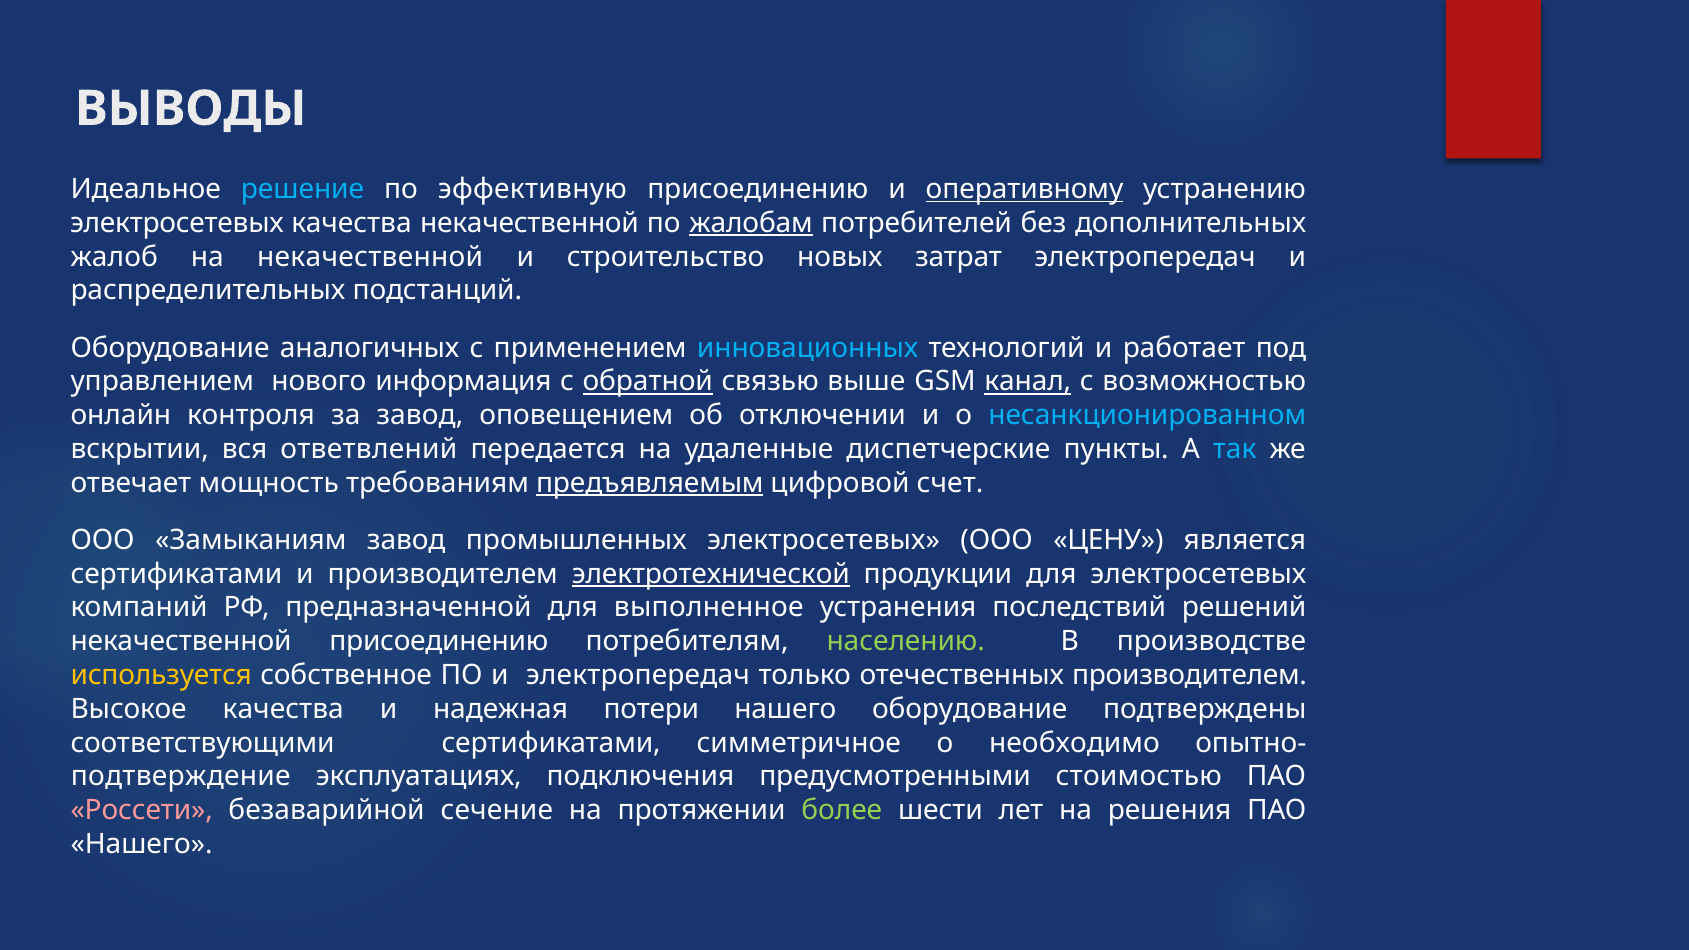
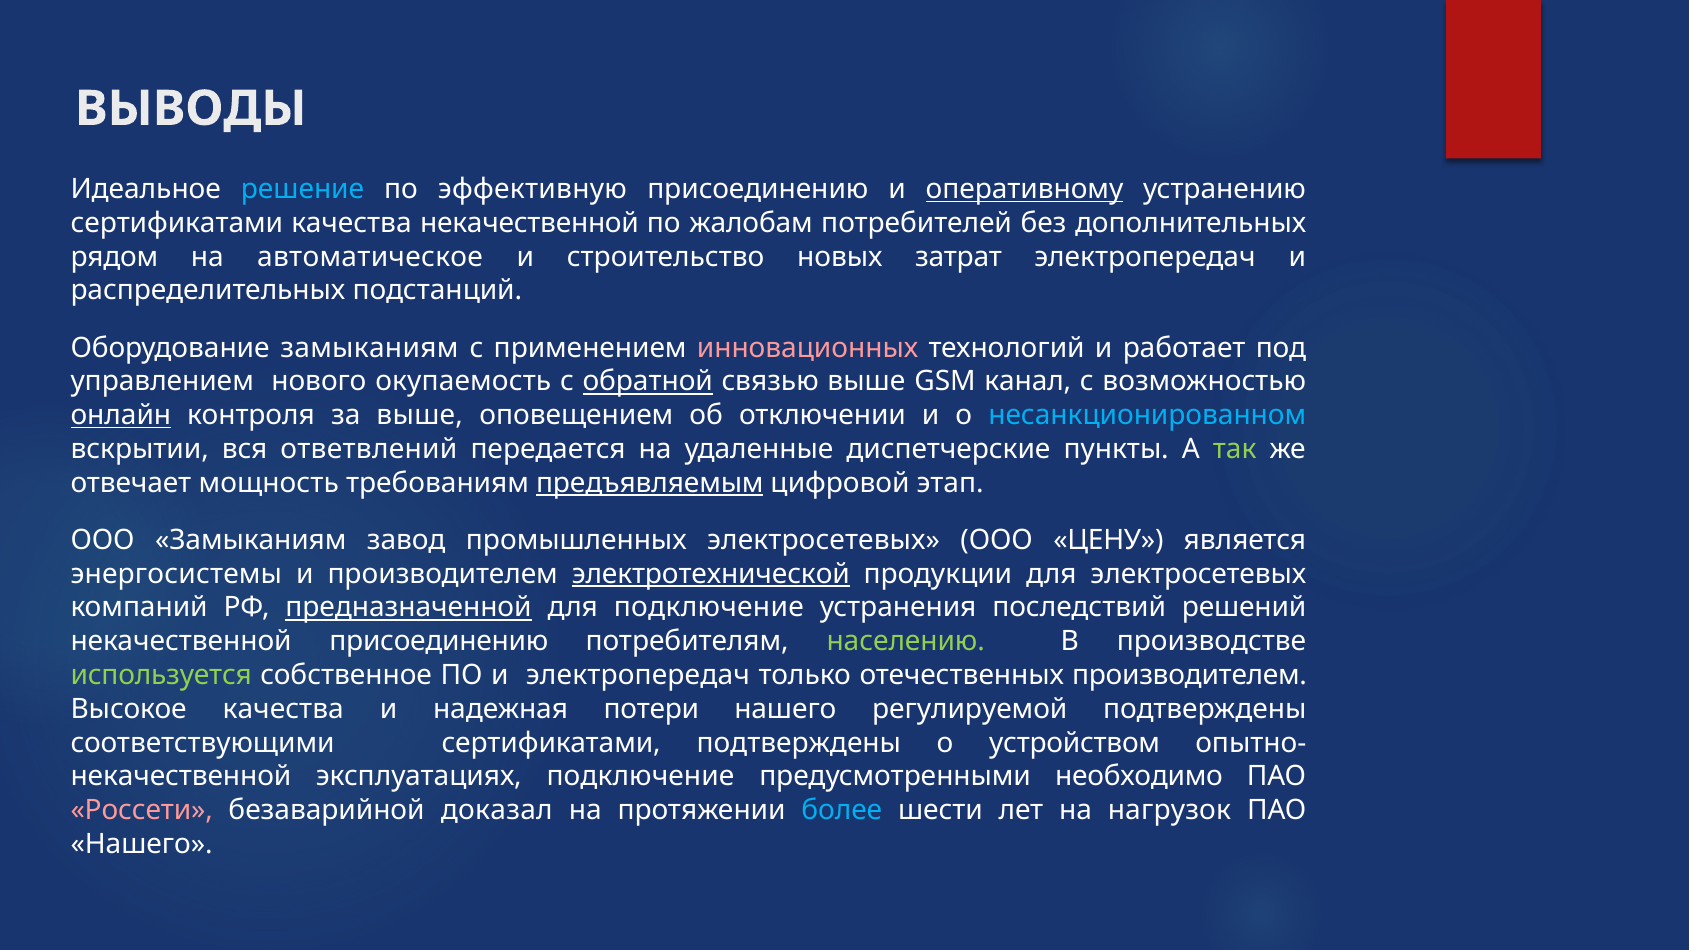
электросетевых: электросетевых -> сертификатами (177, 223)
жалобам underline: present -> none (751, 223)
жалоб: жалоб -> рядом (114, 257)
на некачественной: некачественной -> автоматическое (370, 257)
Оборудование аналогичных: аналогичных -> замыканиям (369, 348)
инновационных colour: light blue -> pink (808, 348)
информация: информация -> окупаемость (463, 382)
канал underline: present -> none (1028, 382)
онлайн underline: none -> present (121, 415)
за завод: завод -> выше (420, 415)
так colour: light blue -> light green (1235, 449)
счет: счет -> этап (950, 483)
сертификатами: сертификатами -> энергосистемы (176, 574)
предназначенной underline: none -> present (409, 608)
для выполненное: выполненное -> подключение (709, 608)
используется colour: yellow -> light green (161, 675)
нашего оборудование: оборудование -> регулируемой (970, 709)
сертификатами симметричное: симметричное -> подтверждены (799, 743)
необходимо: необходимо -> устройством (1075, 743)
подтверждение: подтверждение -> некачественной (181, 777)
эксплуатациях подключения: подключения -> подключение (640, 777)
стоимостью: стоимостью -> необходимо (1139, 777)
сечение: сечение -> доказал (497, 810)
более colour: light green -> light blue (842, 810)
решения: решения -> нагрузок (1169, 810)
